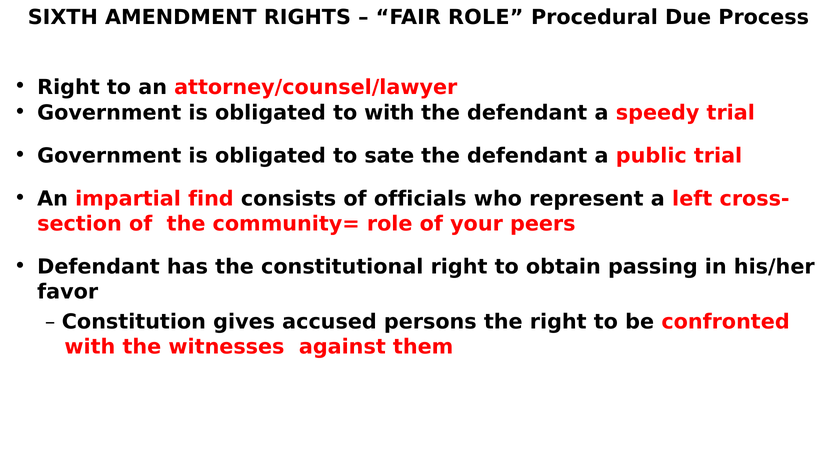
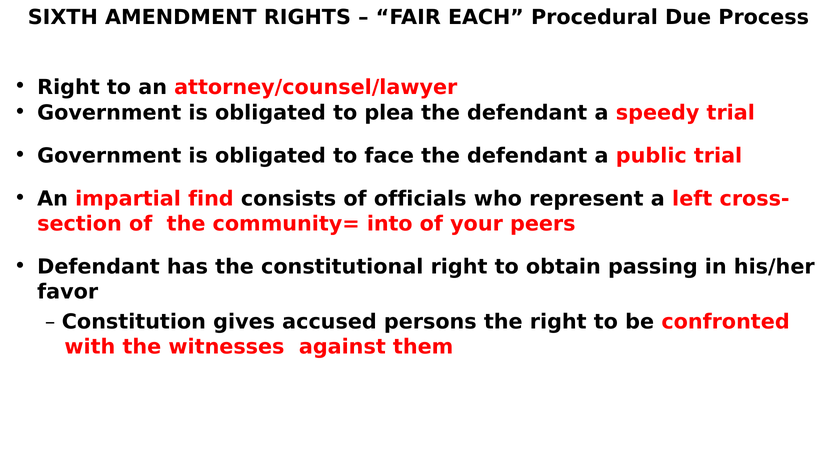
FAIR ROLE: ROLE -> EACH (486, 18)
to with: with -> plea (389, 113)
sate: sate -> face (389, 156)
community= role: role -> into (390, 224)
